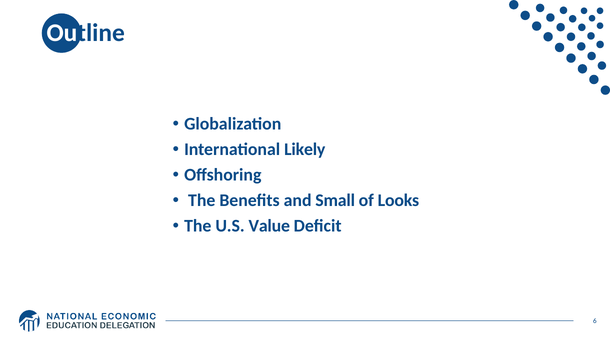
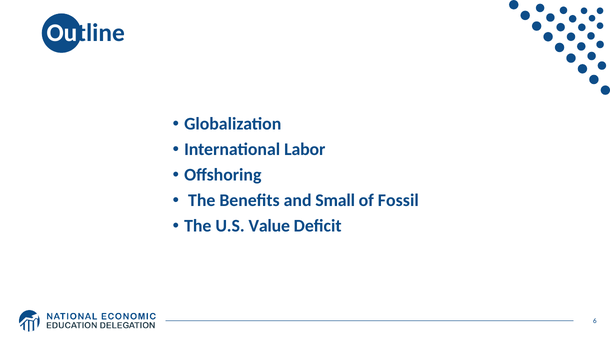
Likely: Likely -> Labor (305, 149)
Looks: Looks -> Fossil (398, 201)
